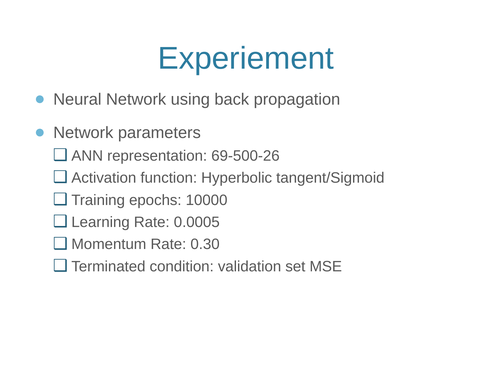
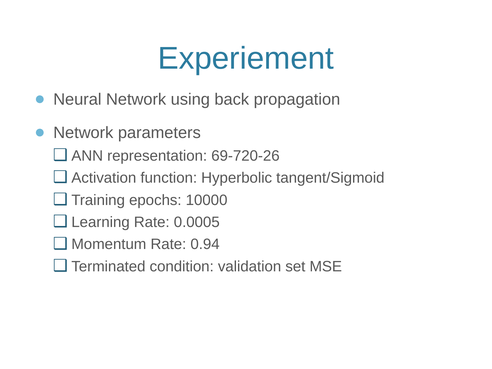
69-500-26: 69-500-26 -> 69-720-26 (245, 156)
0.30: 0.30 -> 0.94 (205, 244)
